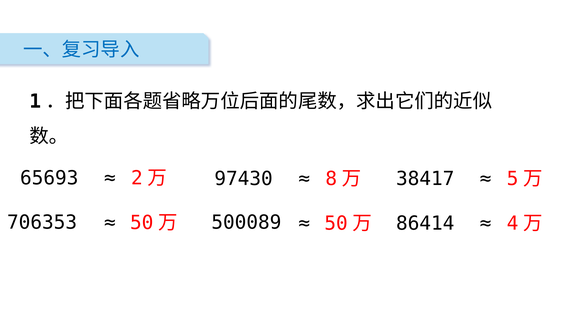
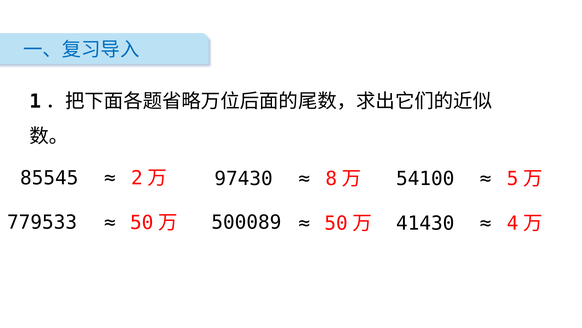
65693: 65693 -> 85545 (49, 178)
38417: 38417 -> 54100 (425, 178)
706353: 706353 -> 779533 (42, 222)
86414: 86414 -> 41430 (425, 223)
